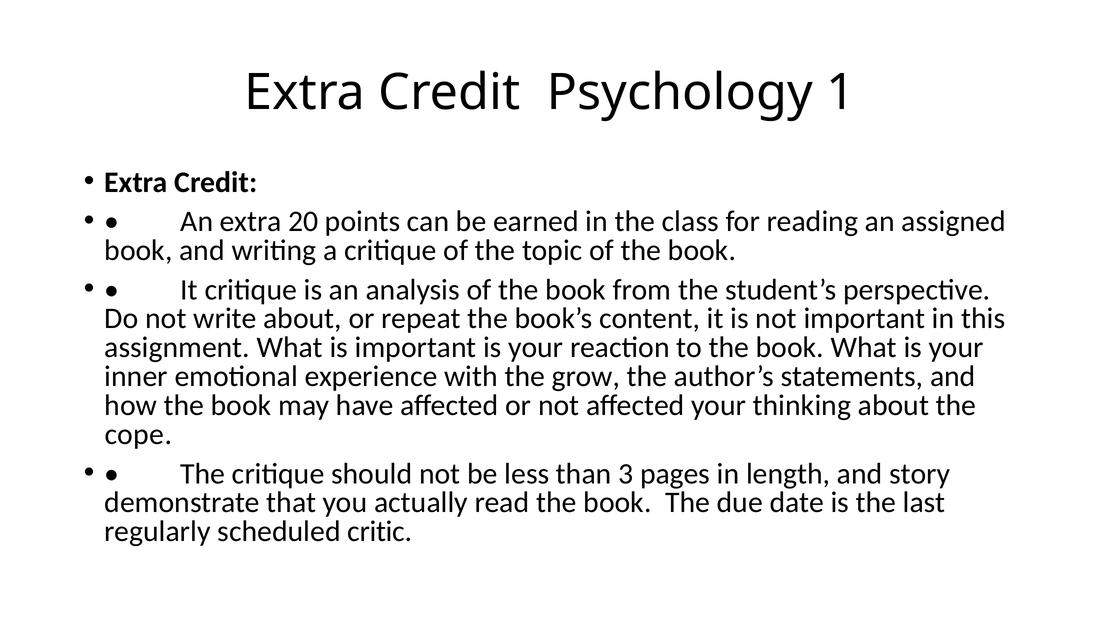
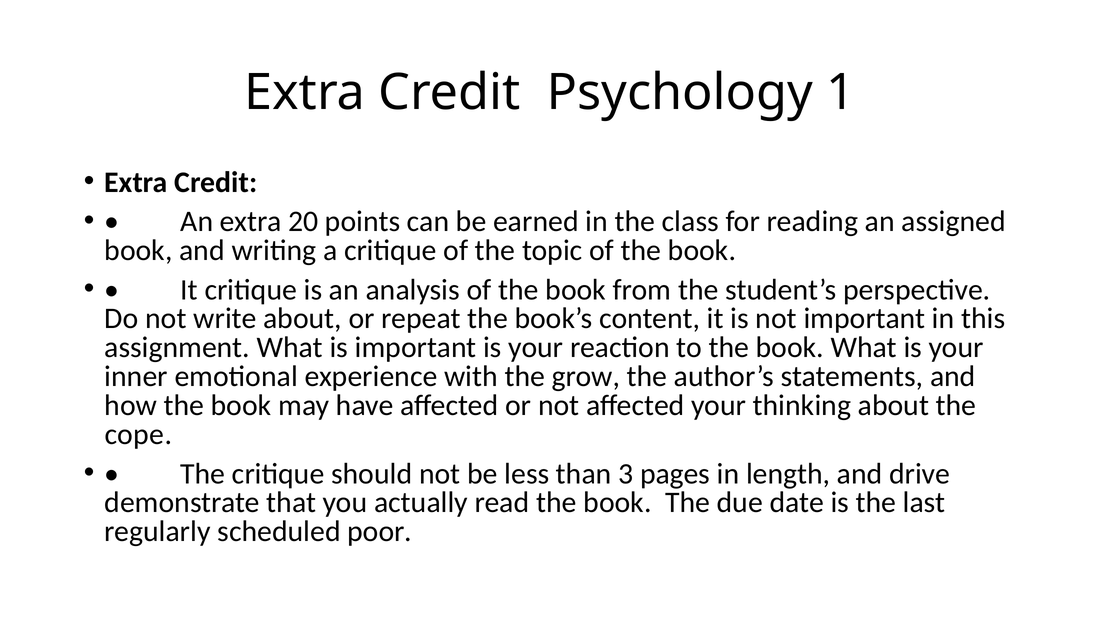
story: story -> drive (920, 474)
critic: critic -> poor (380, 531)
